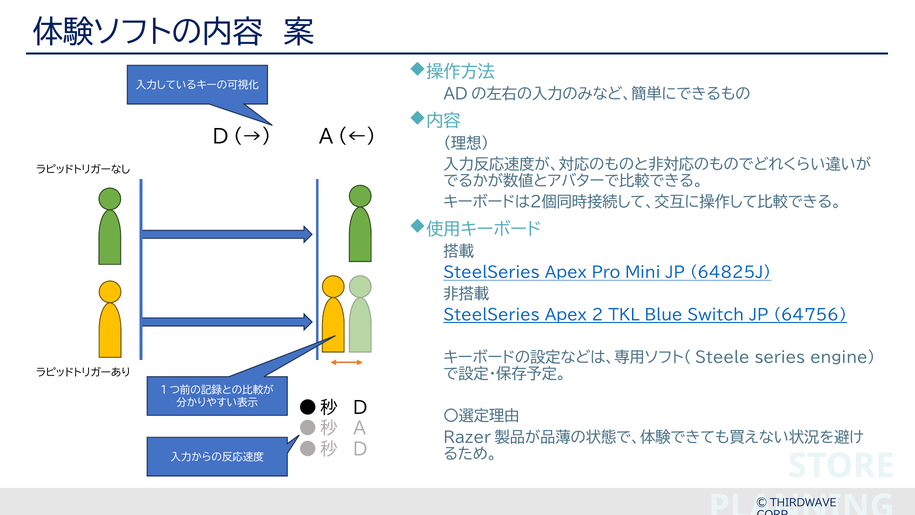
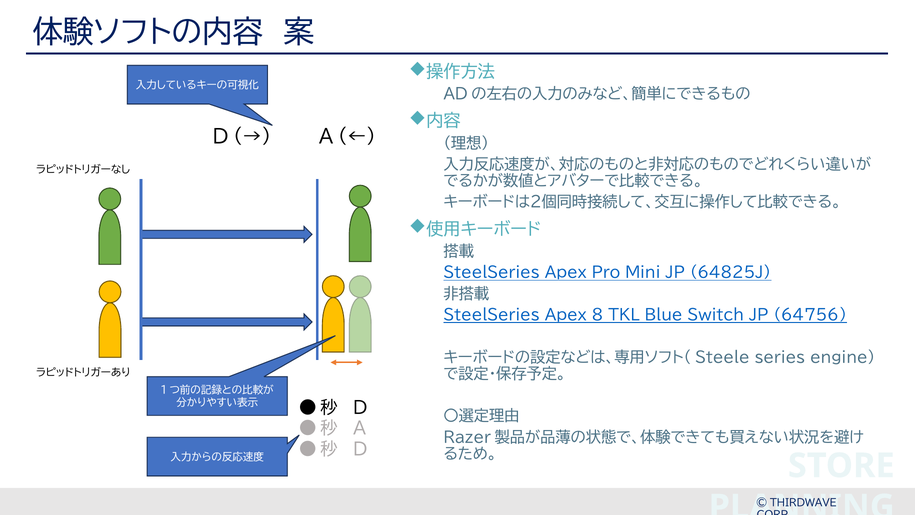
2: 2 -> 8 (597, 315)
